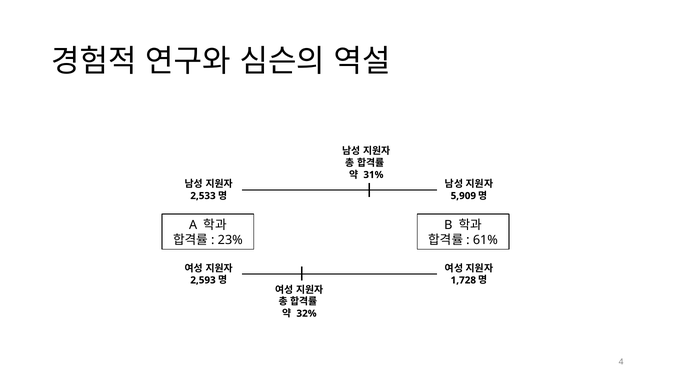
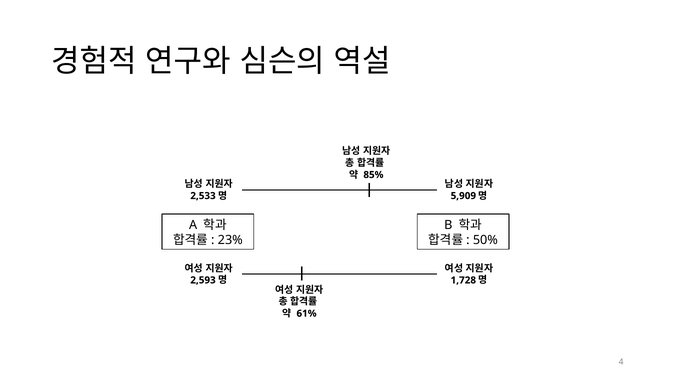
31%: 31% -> 85% (373, 175)
61%: 61% -> 50% (485, 240)
32%: 32% -> 61% (307, 313)
